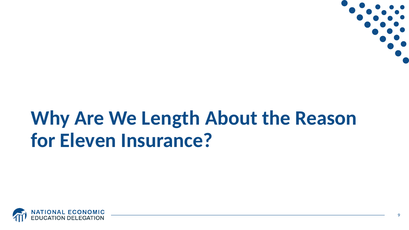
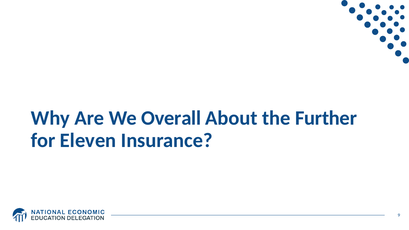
Length: Length -> Overall (171, 118)
Reason: Reason -> Further (326, 118)
